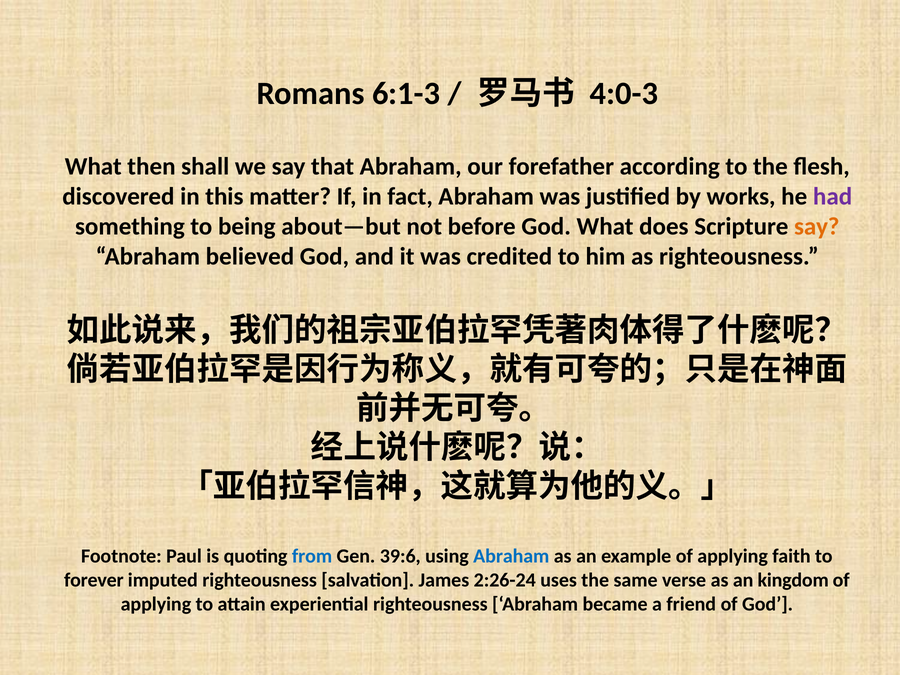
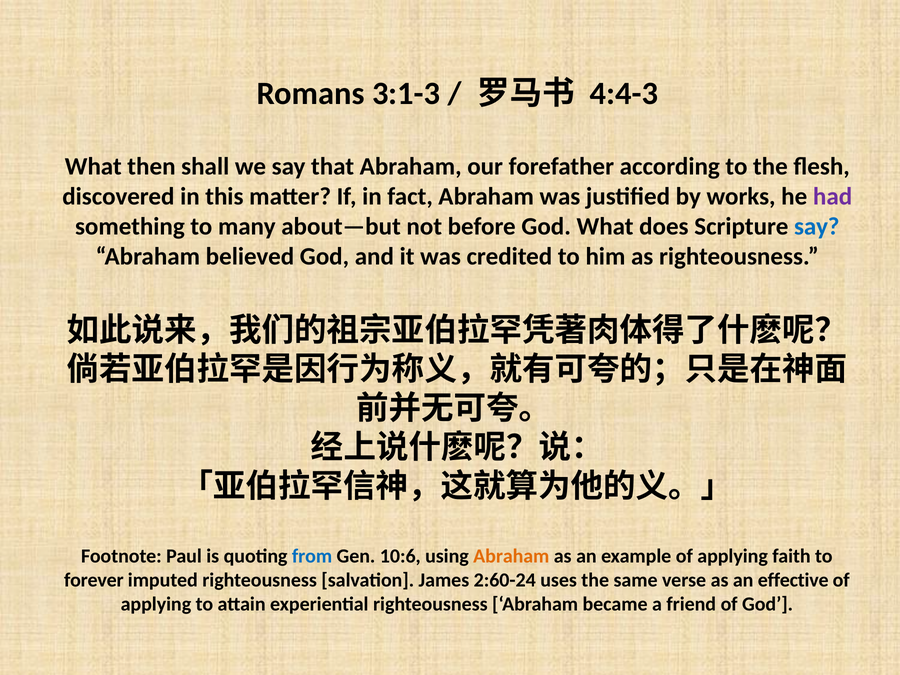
6:1-3: 6:1-3 -> 3:1-3 (406, 94)
4:0-3: 4:0-3 -> 4:4-3 (624, 94)
being: being -> many (247, 227)
say colour: orange -> blue (817, 227)
39:6: 39:6 -> 10:6 (400, 556)
Abraham colour: blue -> orange (511, 556)
2:26-24: 2:26-24 -> 2:60-24 (505, 580)
kingdom: kingdom -> effective (793, 580)
